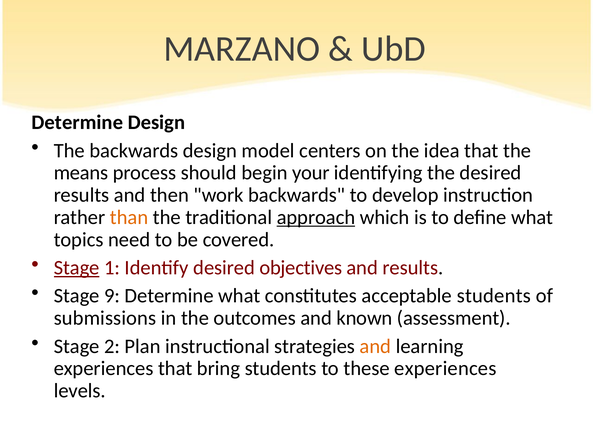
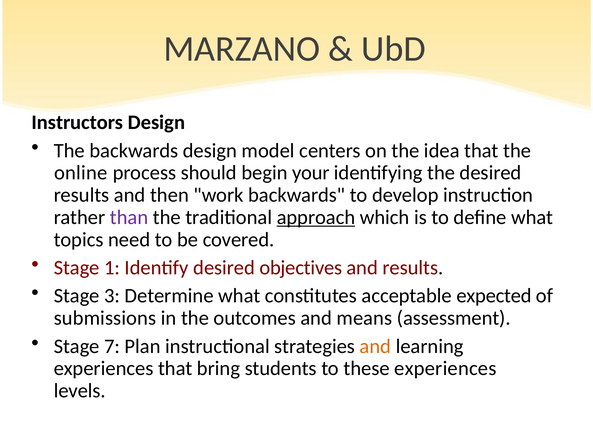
Determine: Determine -> Instructors (77, 122)
means: means -> online (81, 173)
than colour: orange -> purple (129, 217)
Stage underline: present -> none (77, 268)
9: 9 -> 3 (112, 296)
acceptable students: students -> expected (494, 296)
known: known -> means (364, 318)
2: 2 -> 7 (112, 346)
